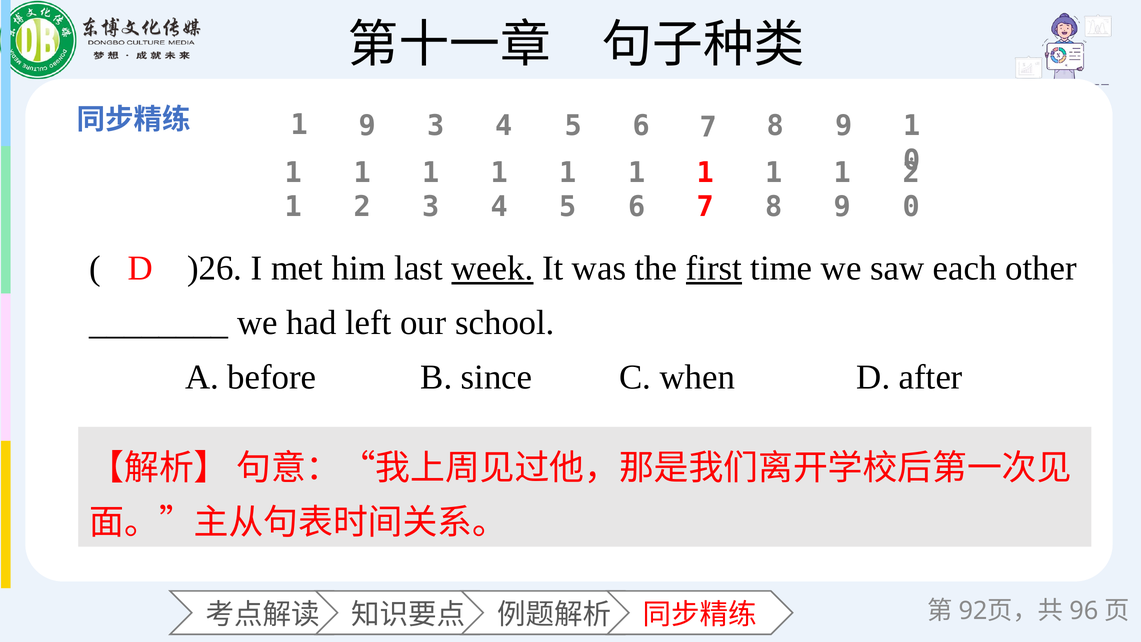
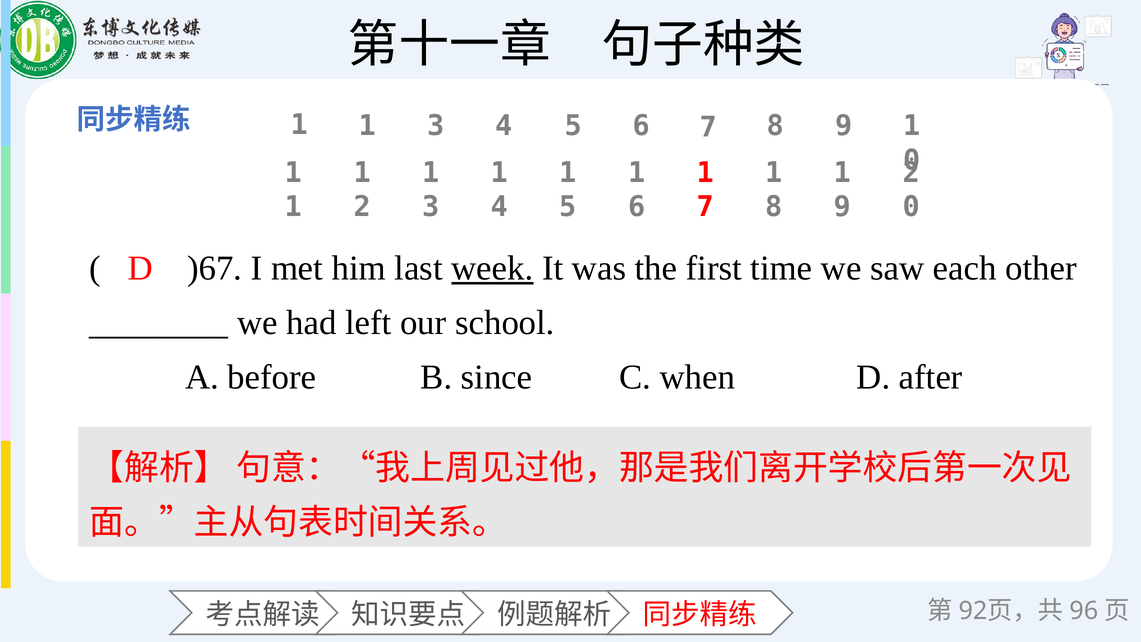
9: 9 -> 1 (367, 126)
)26: )26 -> )67 (215, 268)
first underline: present -> none (714, 268)
